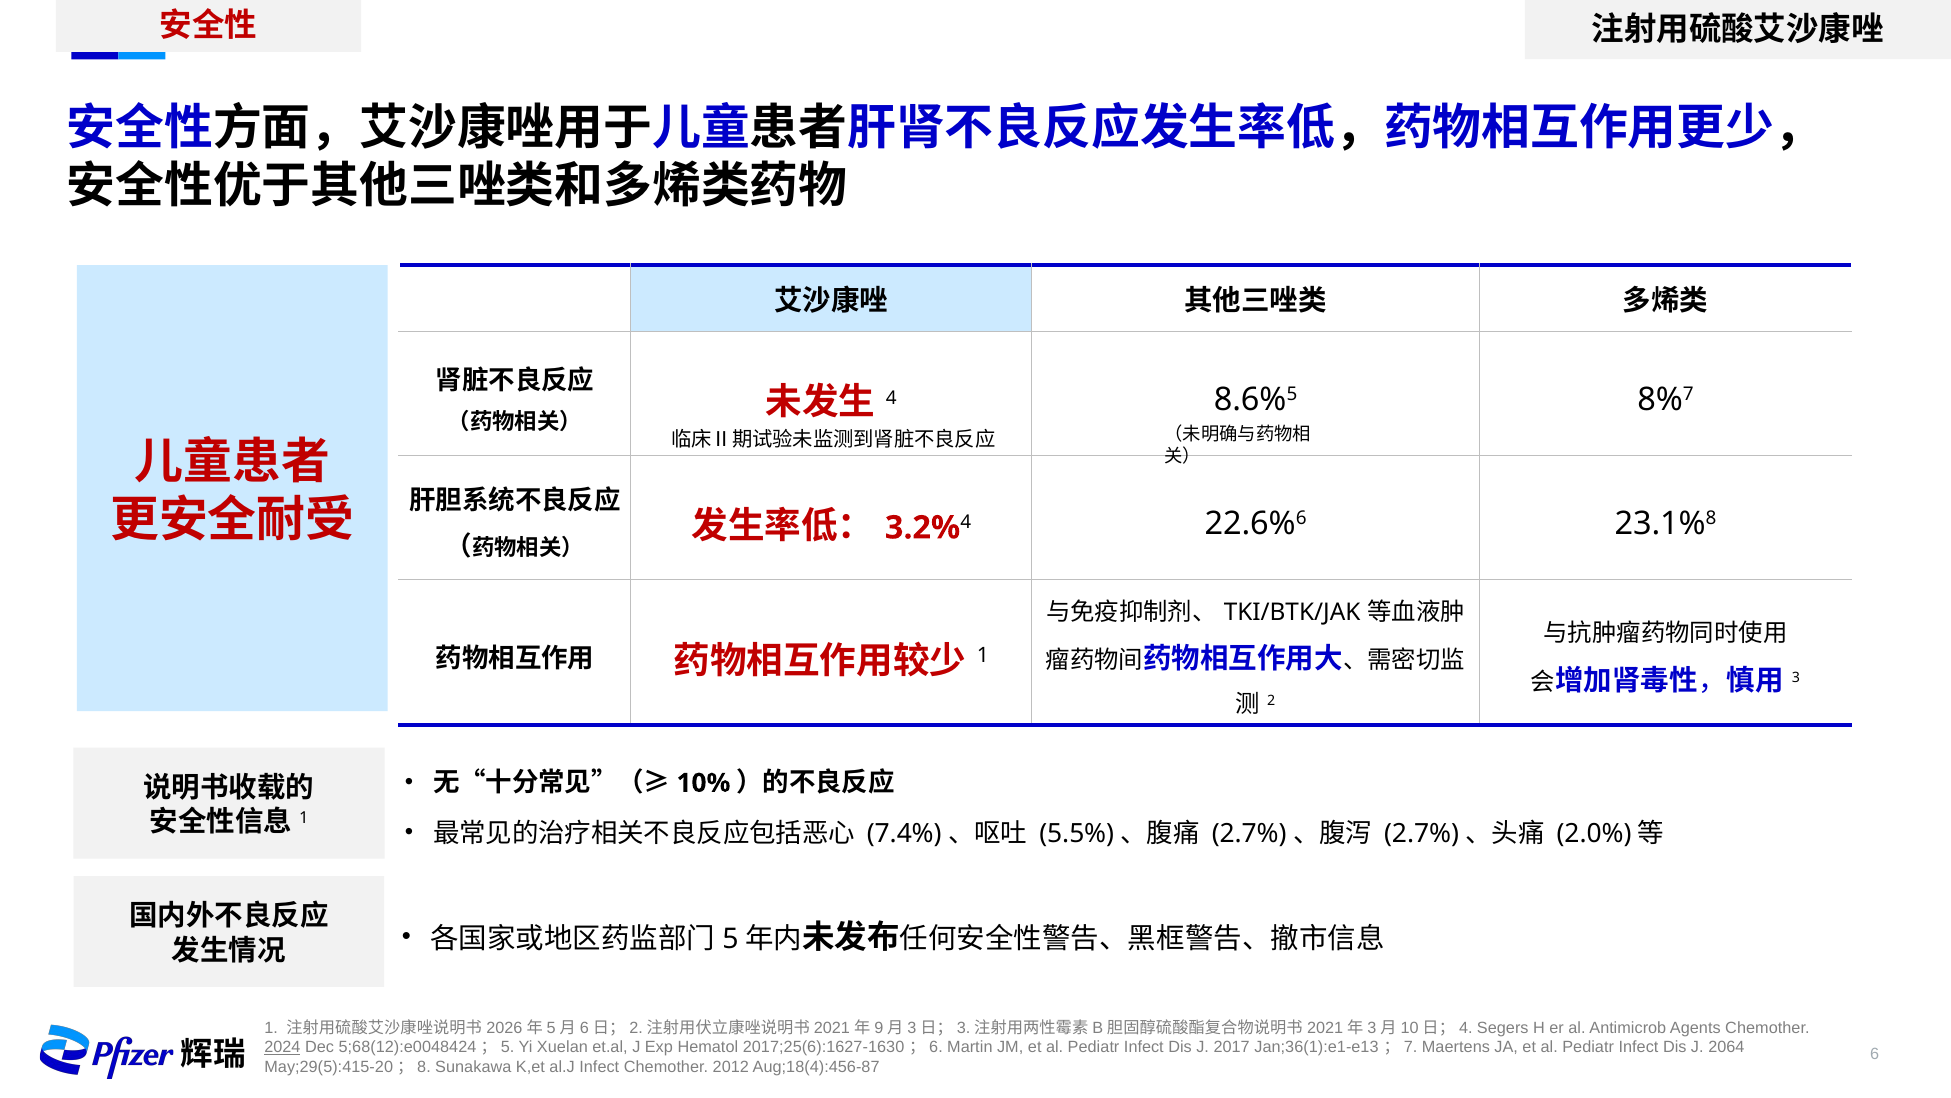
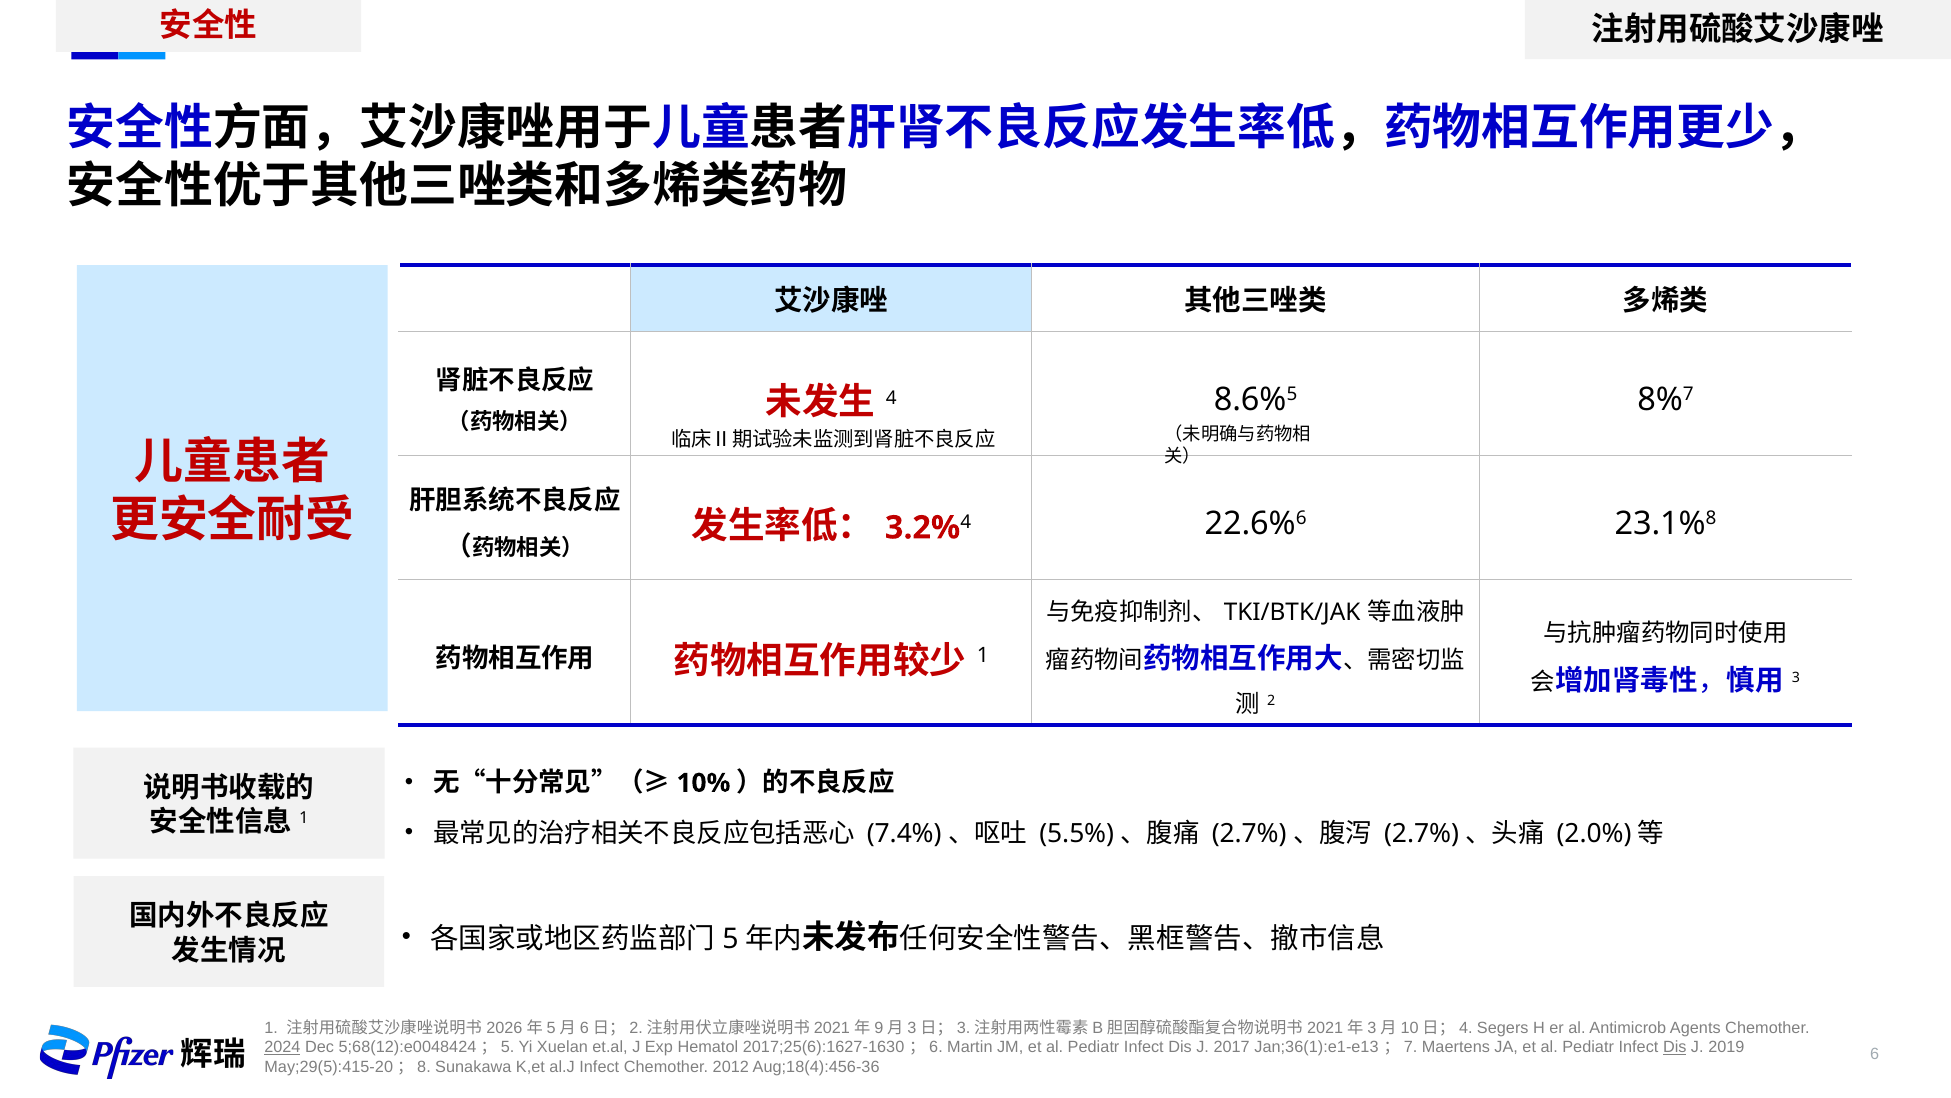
Dis underline: none -> present (1675, 1047)
2064: 2064 -> 2019 (1726, 1047)
Aug;18(4):456-87: Aug;18(4):456-87 -> Aug;18(4):456-36 (816, 1067)
